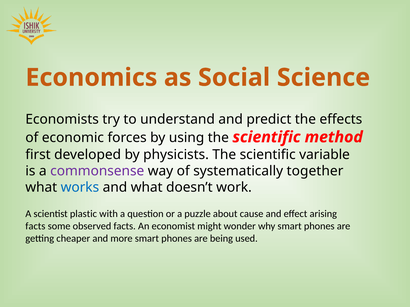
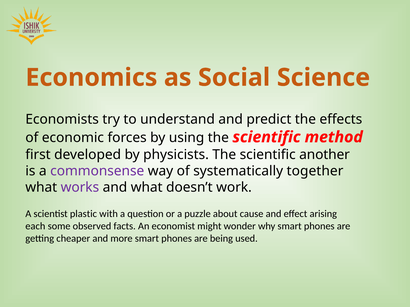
variable: variable -> another (325, 155)
works colour: blue -> purple (80, 188)
facts: facts -> each (35, 226)
